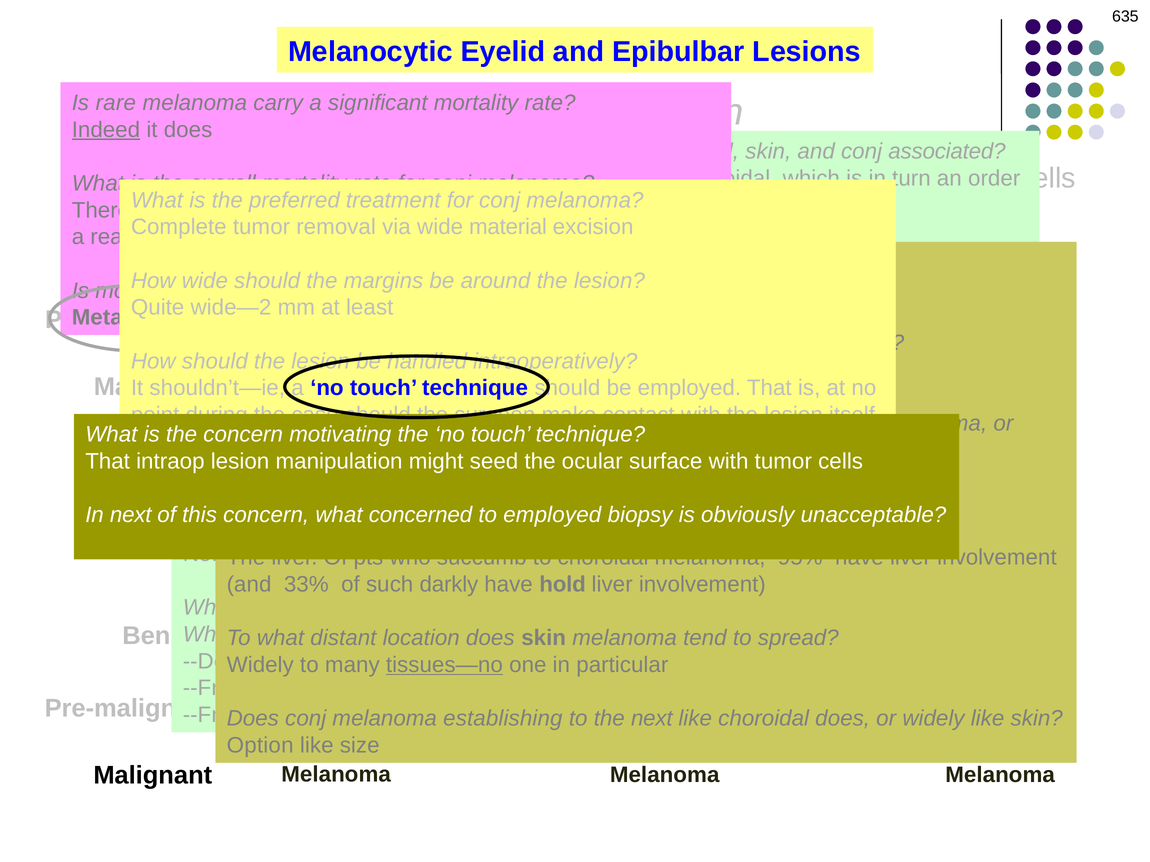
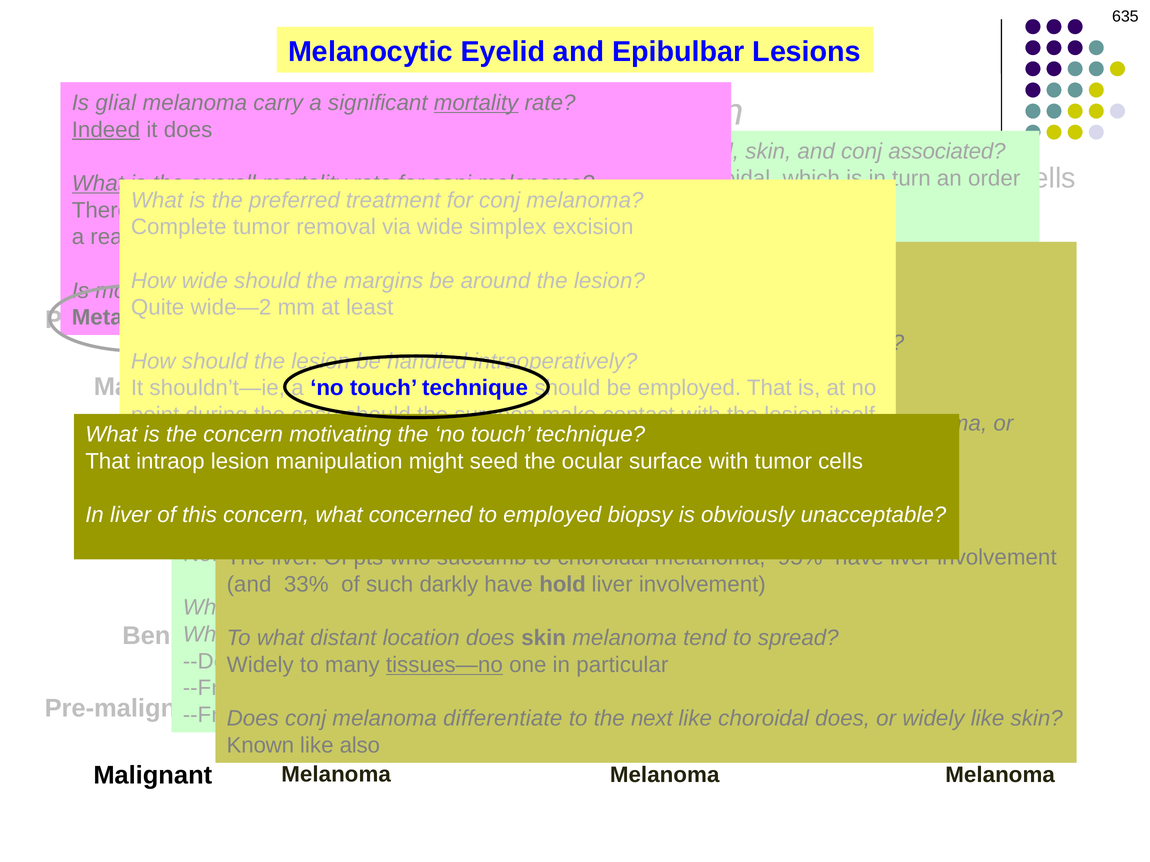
rare: rare -> glial (116, 103)
mortality underline: none -> present (476, 103)
What underline: none -> present (98, 183)
material: material -> simplex (508, 227)
In next: next -> liver (131, 515)
establishing: establishing -> differentiate (503, 719)
Option: Option -> Known (260, 746)
size: size -> also (360, 746)
